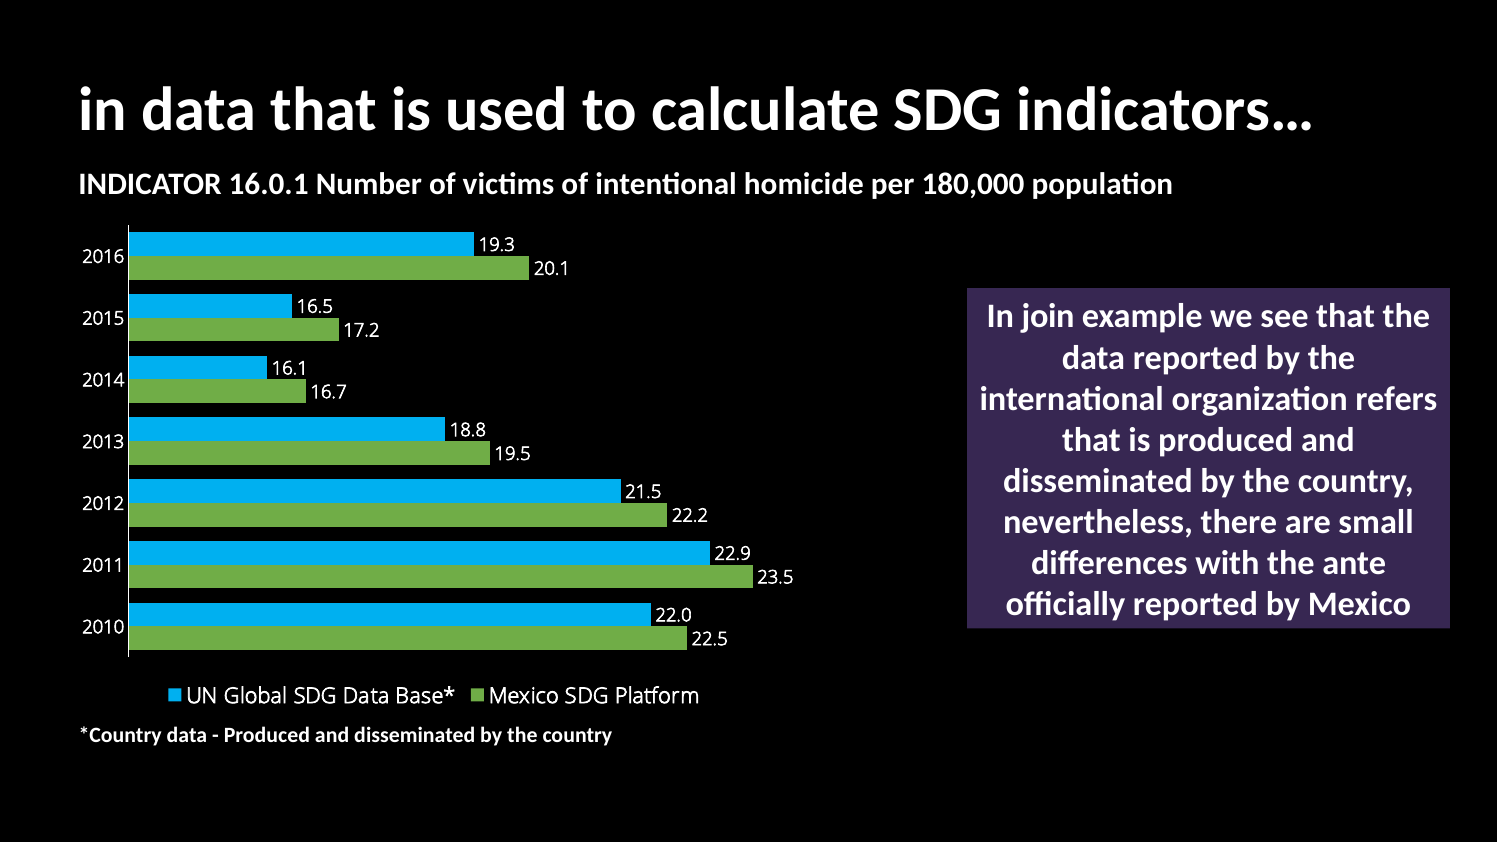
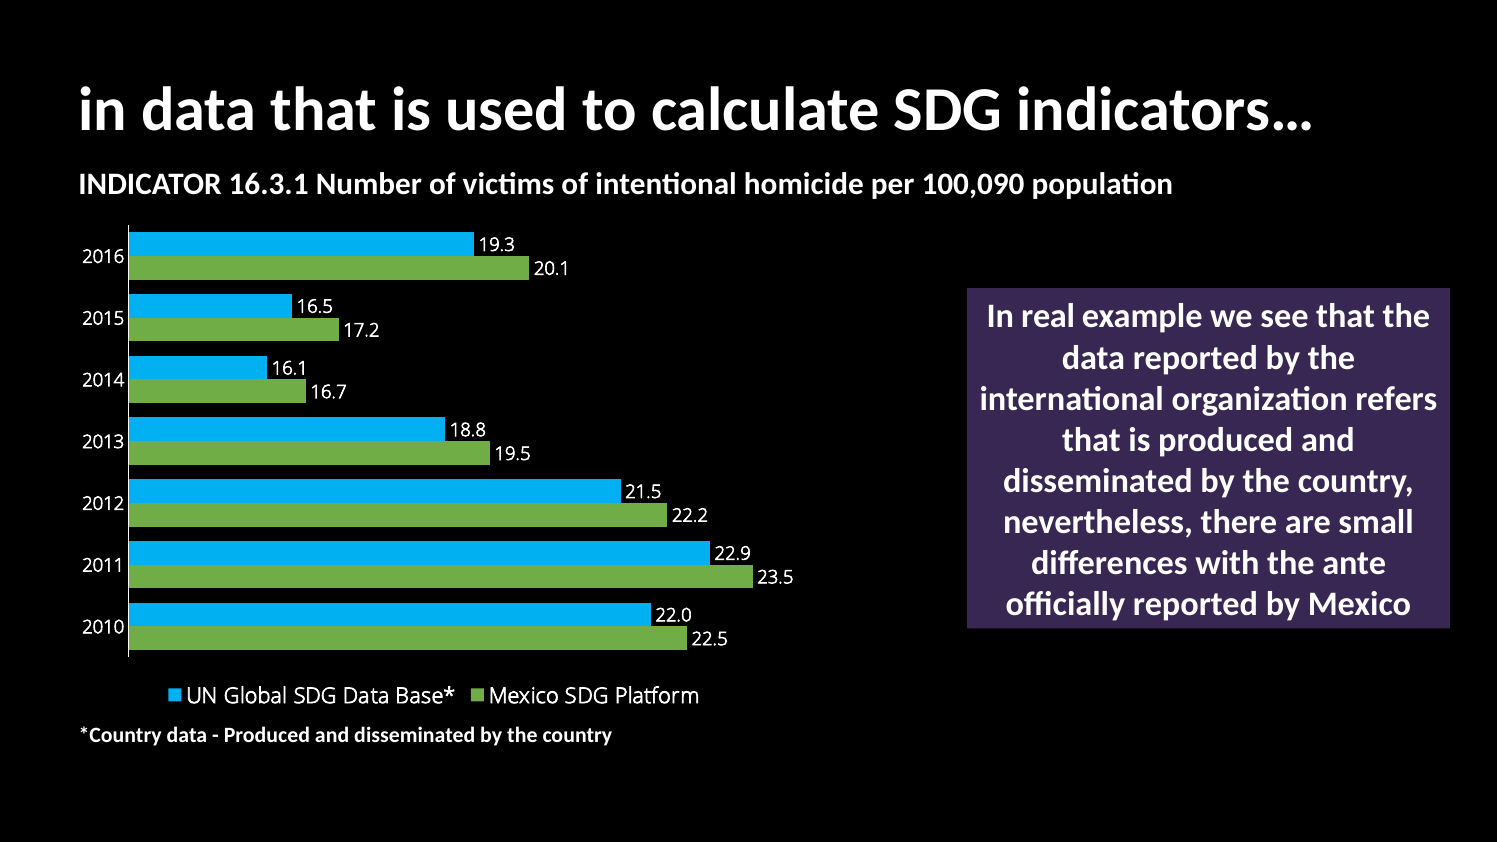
16.0.1: 16.0.1 -> 16.3.1 (269, 184)
180,000: 180,000 -> 100,090 (973, 184)
join: join -> real (1048, 317)
